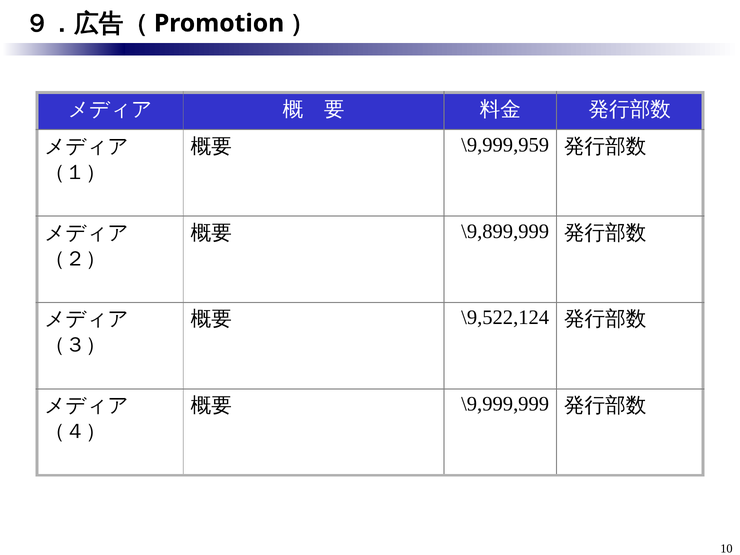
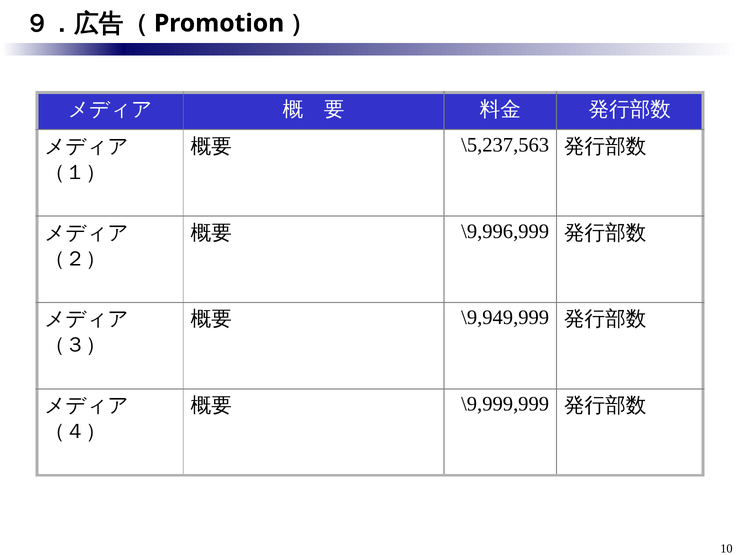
\9,999,959: \9,999,959 -> \5,237,563 (505, 145)
\9,899,999: \9,899,999 -> \9,996,999 (505, 231)
\9,522,124: \9,522,124 -> \9,949,999 (505, 318)
